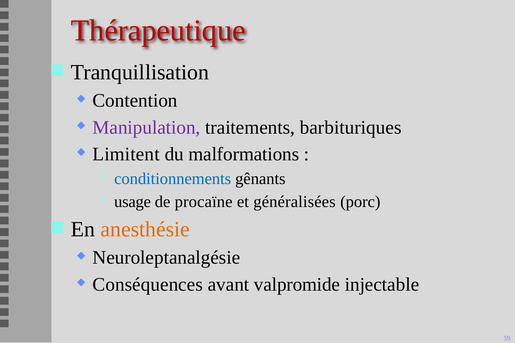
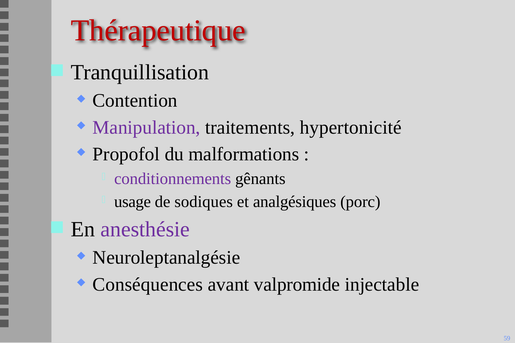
barbituriques: barbituriques -> hypertonicité (351, 127)
Limitent: Limitent -> Propofol (126, 154)
conditionnements colour: blue -> purple (173, 179)
procaïne: procaïne -> sodiques (204, 202)
généralisées: généralisées -> analgésiques (295, 202)
anesthésie colour: orange -> purple (145, 229)
